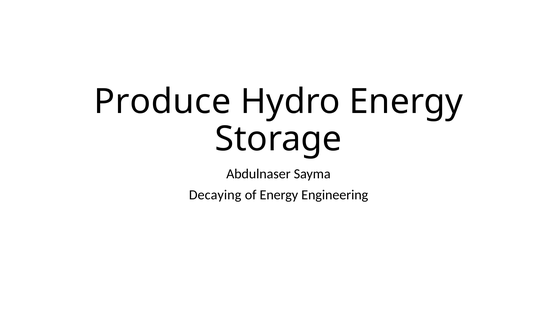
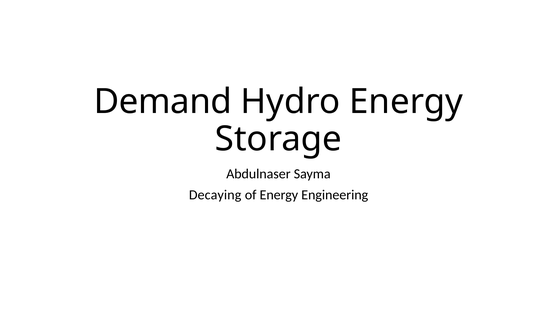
Produce: Produce -> Demand (163, 102)
